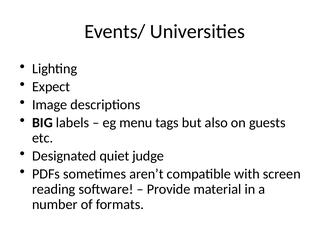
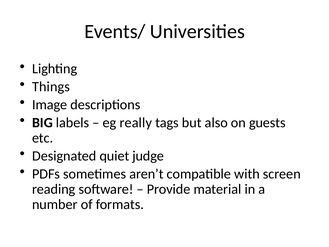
Expect: Expect -> Things (51, 87)
menu: menu -> really (136, 123)
